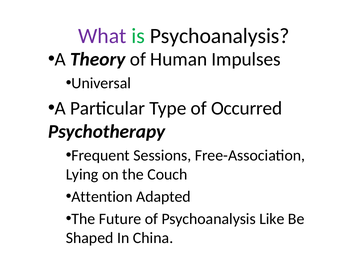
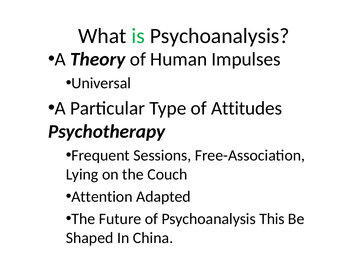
What colour: purple -> black (102, 36)
Occurred: Occurred -> Attitudes (247, 108)
Like: Like -> This (272, 219)
